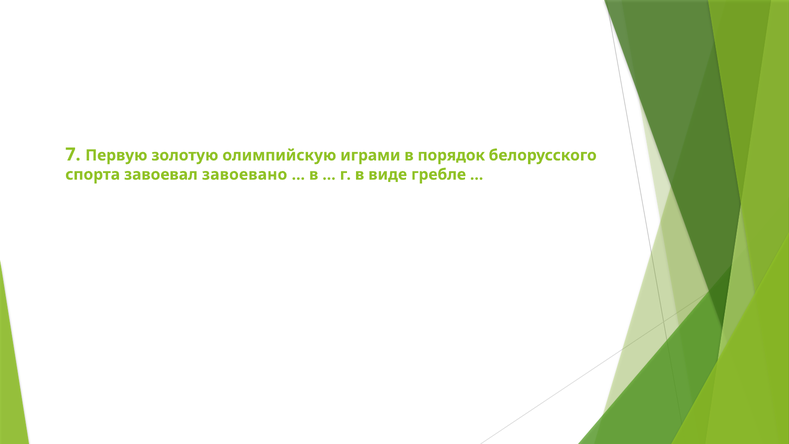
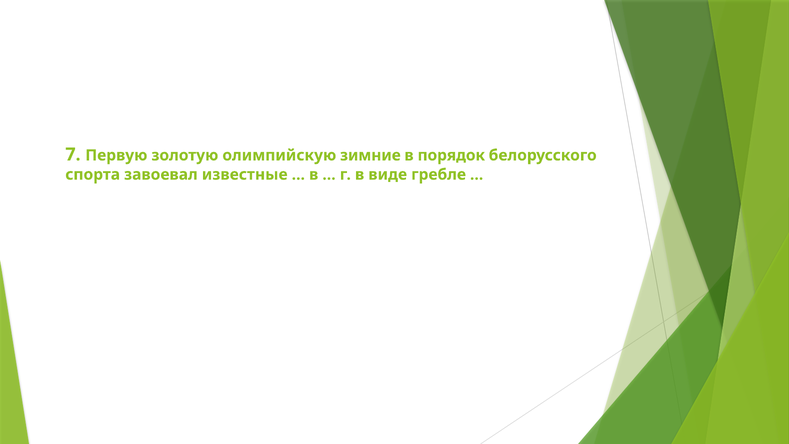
играми: играми -> зимние (370, 155)
завоевано: завоевано -> известные (245, 174)
